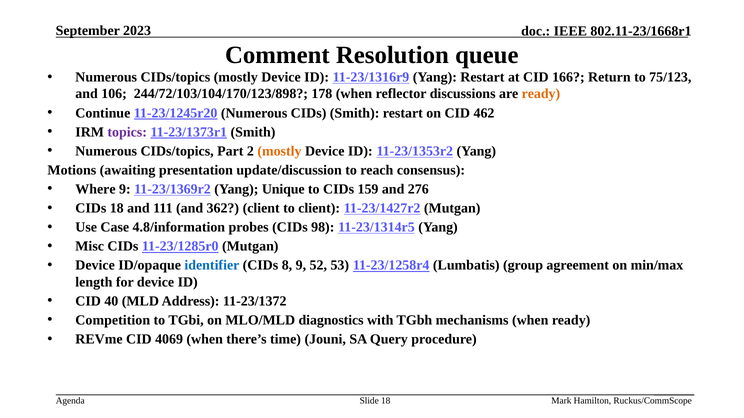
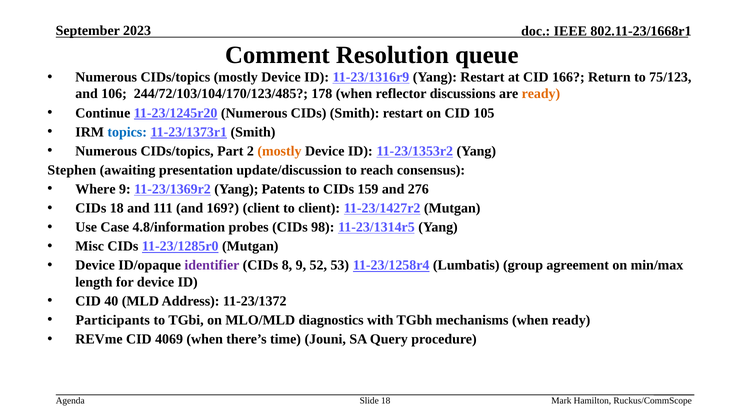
244/72/103/104/170/123/898: 244/72/103/104/170/123/898 -> 244/72/103/104/170/123/485 (221, 94)
462: 462 -> 105 (484, 113)
topics colour: purple -> blue (127, 132)
Motions: Motions -> Stephen (72, 170)
Unique: Unique -> Patents (283, 189)
362: 362 -> 169 (223, 208)
identifier colour: blue -> purple (212, 266)
Competition: Competition -> Participants (113, 320)
